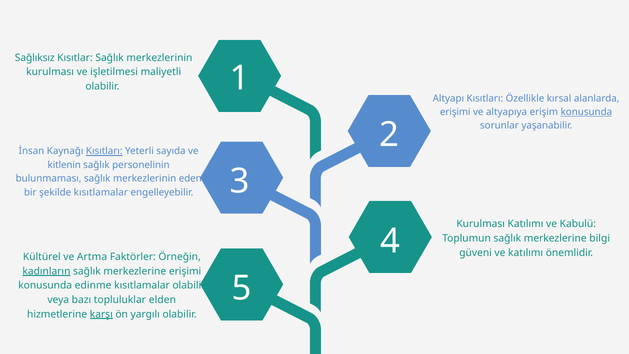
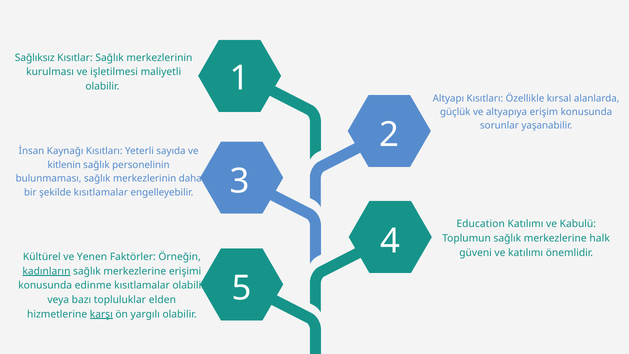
erişimi: erişimi -> güçlük (455, 112)
konusunda underline: present -> none (586, 112)
Kısıtları underline: present -> none (104, 151)
eden: eden -> daha (190, 179)
Kurulması: Kurulması -> Education (481, 224)
bilgi: bilgi -> halk (600, 238)
Artma: Artma -> Yenen (92, 257)
